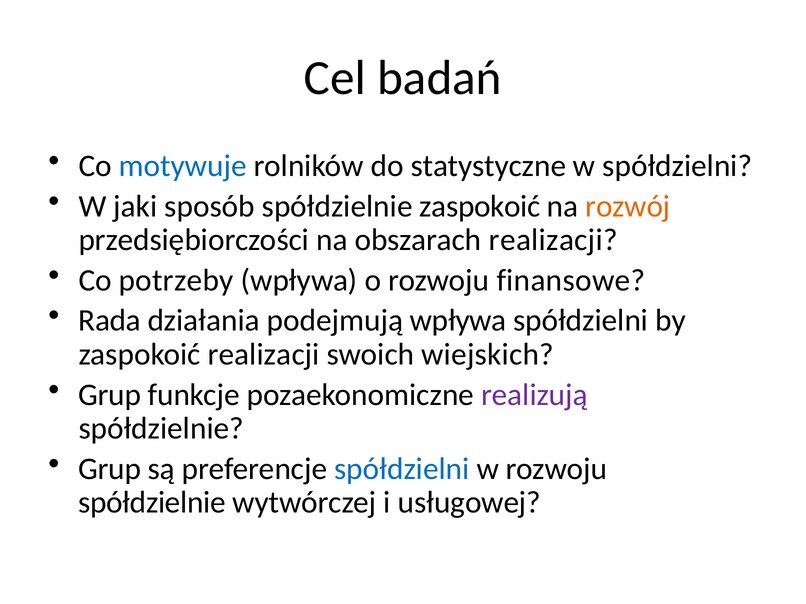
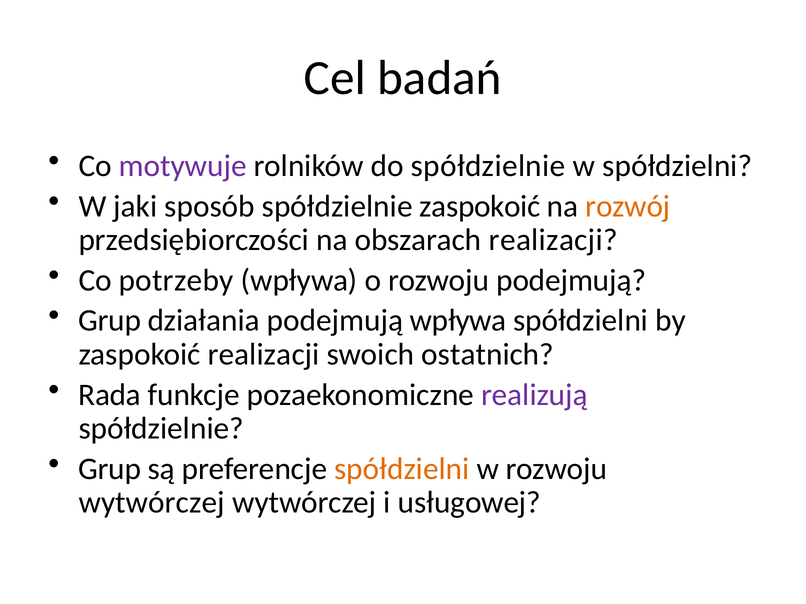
motywuje colour: blue -> purple (183, 166)
do statystyczne: statystyczne -> spółdzielnie (488, 166)
rozwoju finansowe: finansowe -> podejmują (571, 281)
Rada: Rada -> Grup (110, 321)
wiejskich: wiejskich -> ostatnich (488, 355)
Grup: Grup -> Rada (110, 395)
spółdzielni colour: blue -> orange (402, 469)
spółdzielnie: spółdzielnie -> wytwórczej (152, 503)
